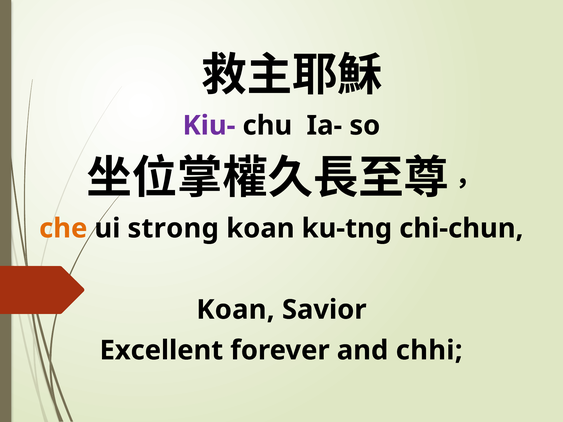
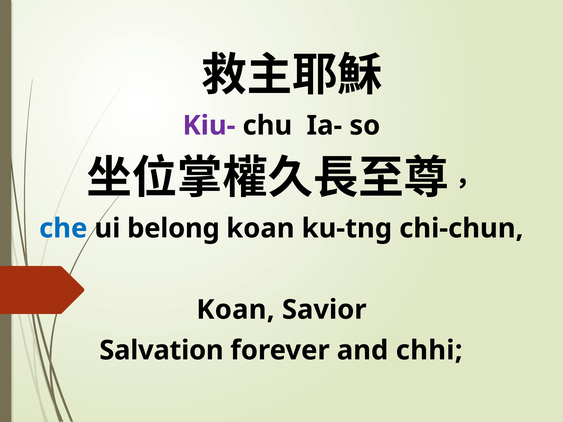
che colour: orange -> blue (63, 229)
strong: strong -> belong (173, 229)
Excellent: Excellent -> Salvation (161, 351)
